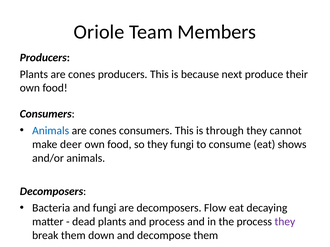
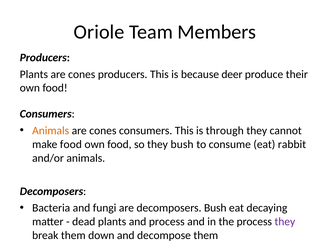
next: next -> deer (232, 74)
Animals colour: blue -> orange (51, 131)
make deer: deer -> food (71, 145)
they fungi: fungi -> bush (182, 145)
shows: shows -> rabbit (292, 145)
decomposers Flow: Flow -> Bush (215, 208)
